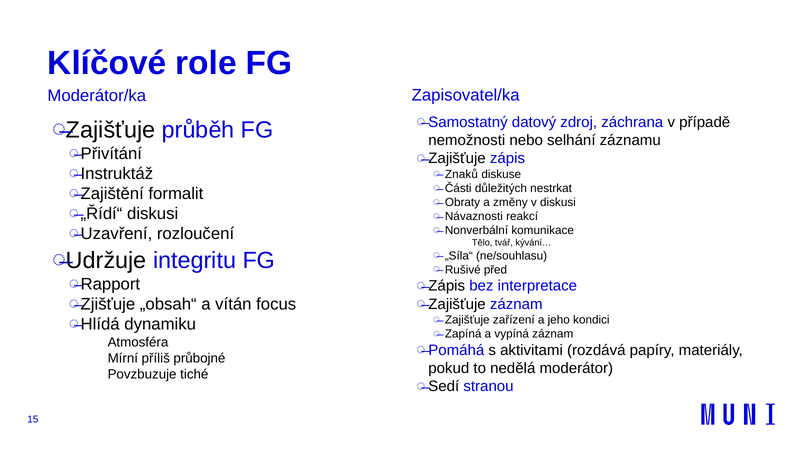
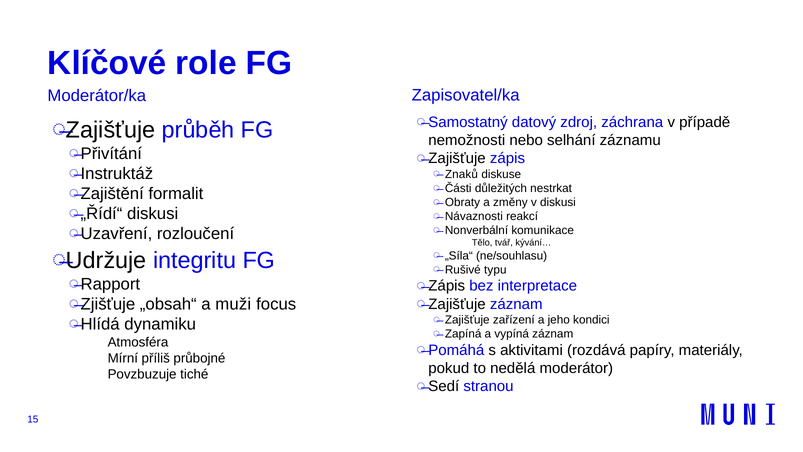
před: před -> typu (495, 270)
vítán: vítán -> muži (233, 304)
